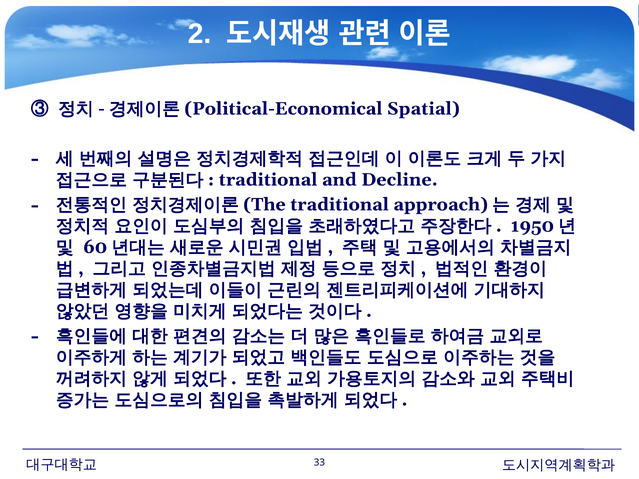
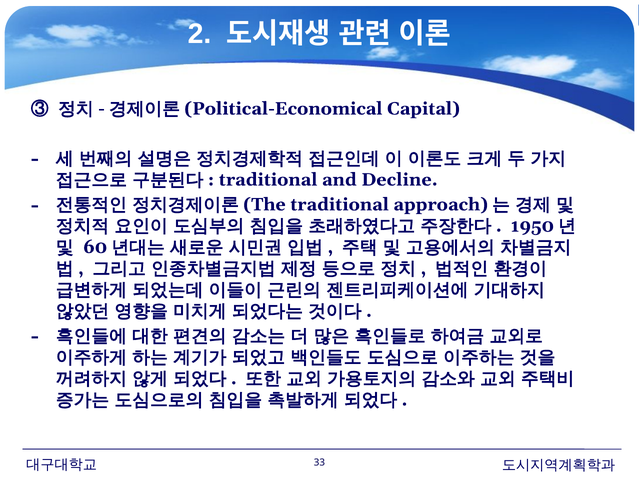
Spatial: Spatial -> Capital (423, 109)
